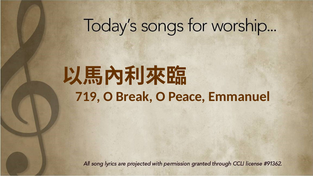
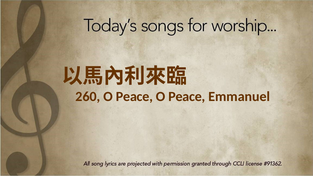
719: 719 -> 260 (88, 97)
Break: Break -> Peace (134, 97)
